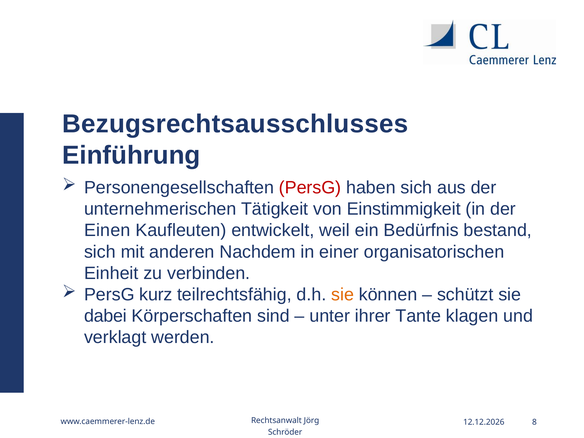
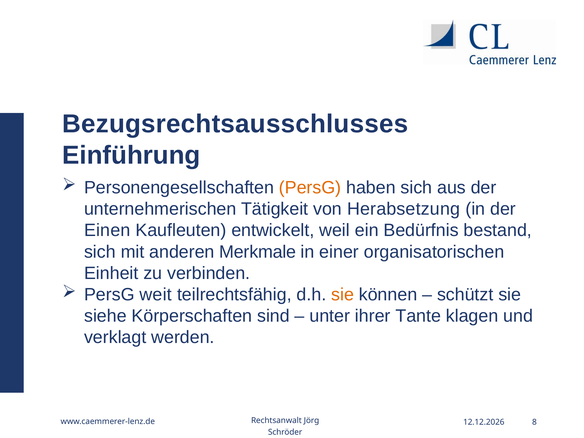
PersG colour: red -> orange (310, 188)
Einstimmigkeit: Einstimmigkeit -> Herabsetzung (404, 209)
Nachdem: Nachdem -> Merkmale (258, 252)
kurz: kurz -> weit (156, 295)
dabei: dabei -> siehe (105, 316)
